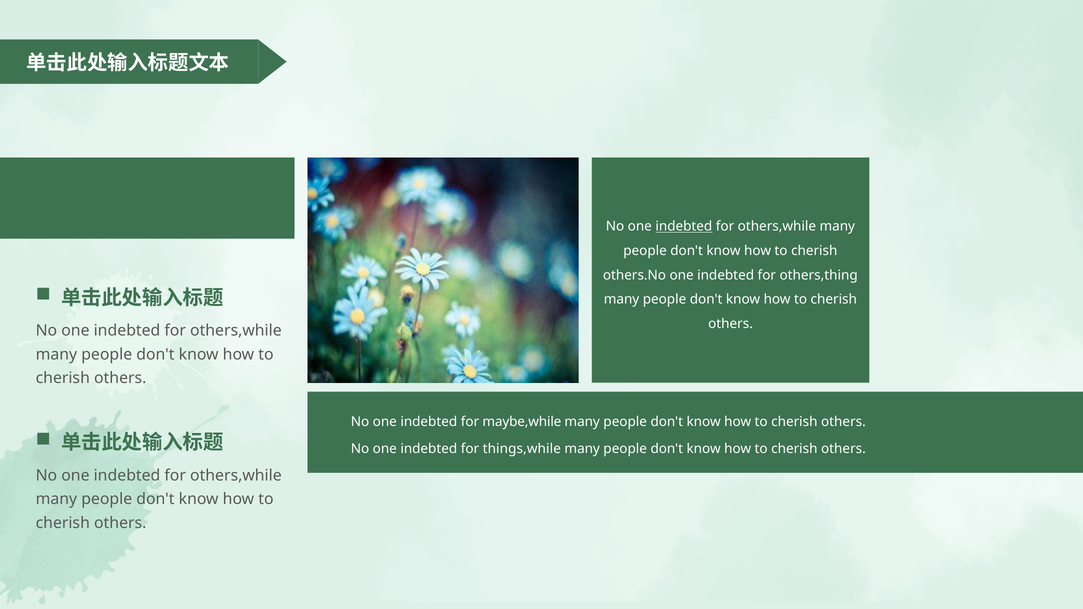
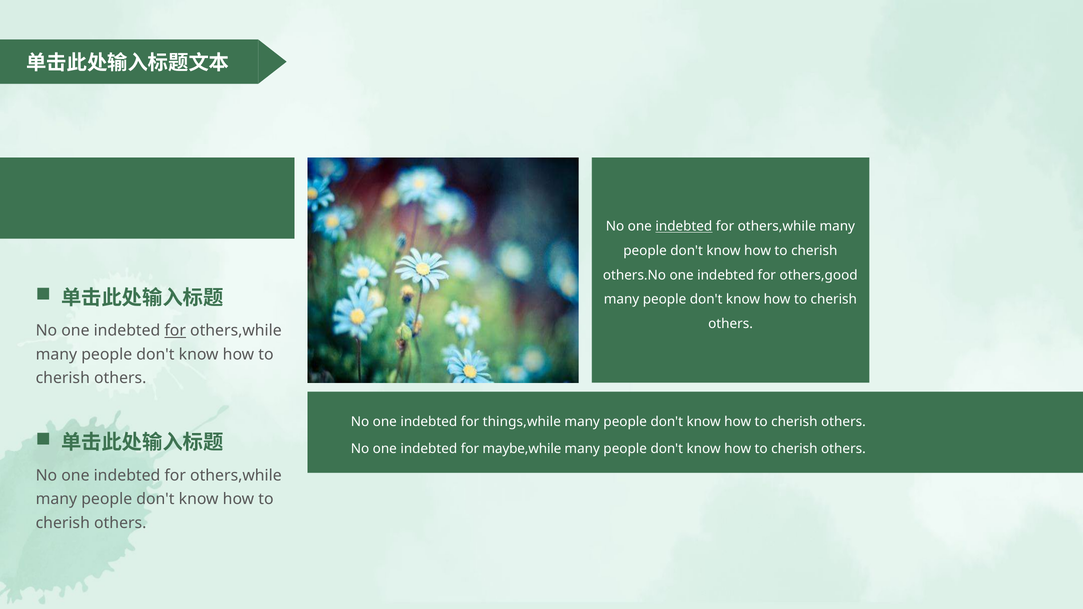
others,thing: others,thing -> others,good (819, 275)
for underline: none -> present (175, 331)
maybe,while: maybe,while -> things,while (522, 422)
things,while: things,while -> maybe,while (522, 449)
